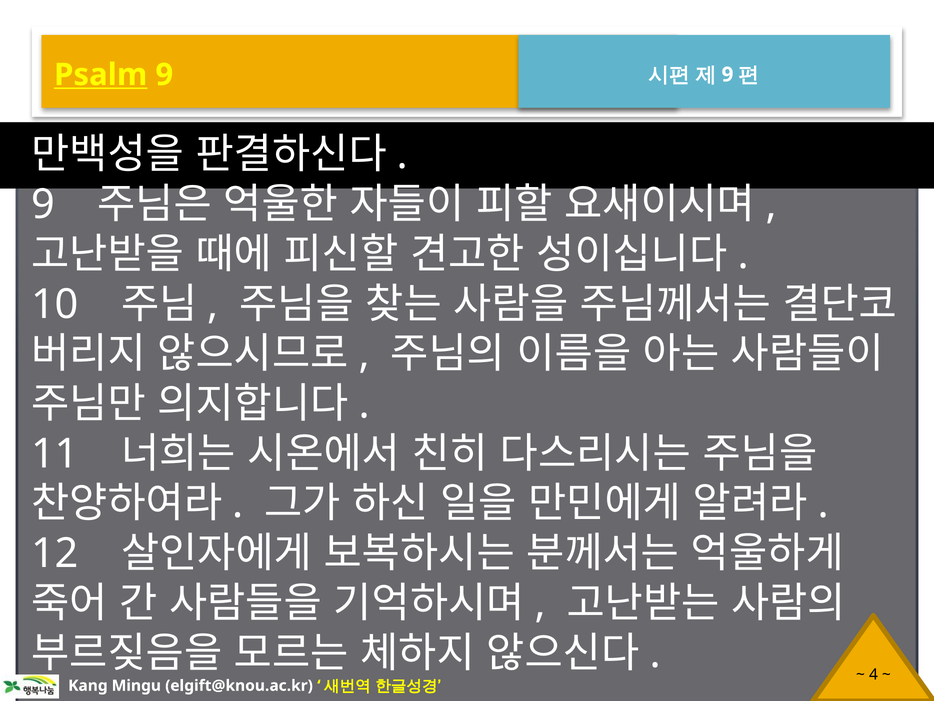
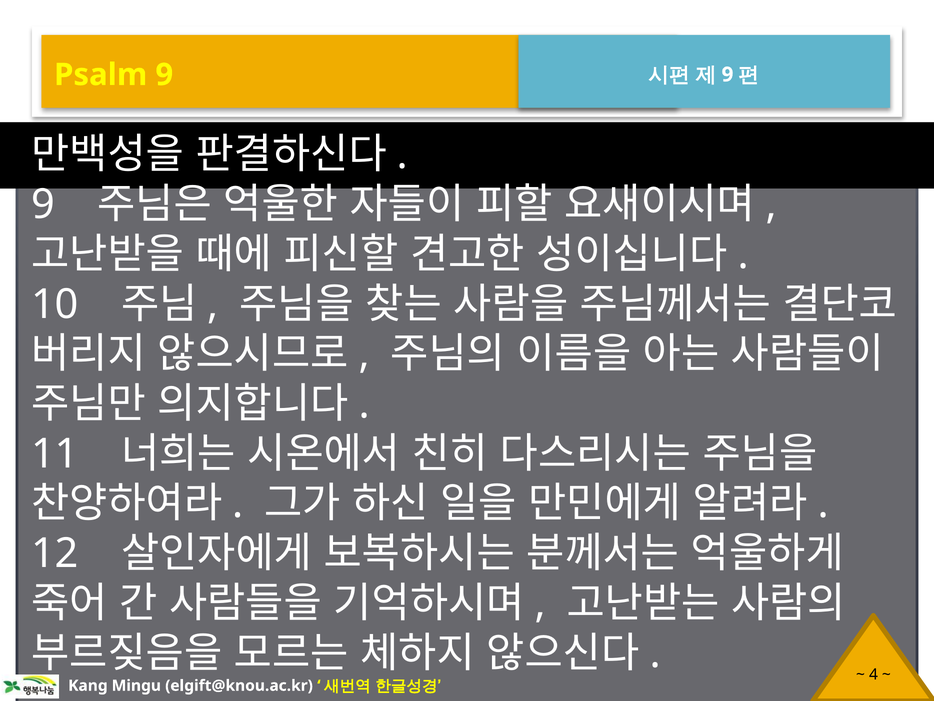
Psalm underline: present -> none (101, 75)
